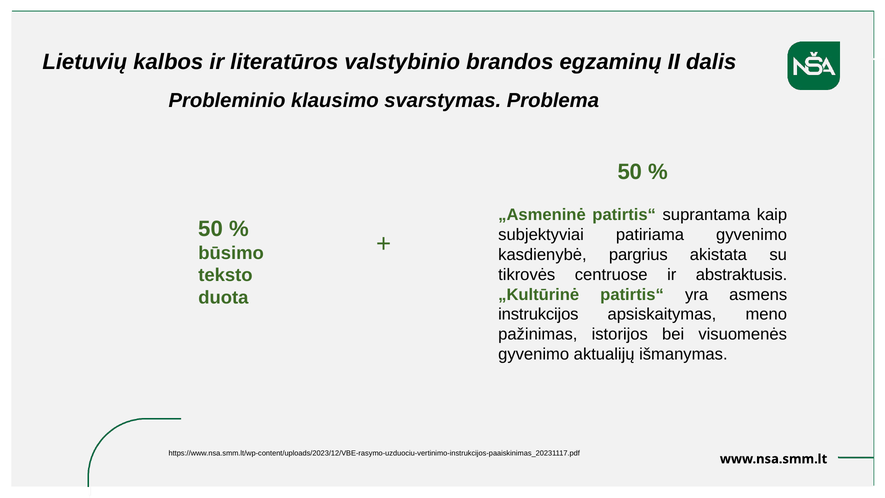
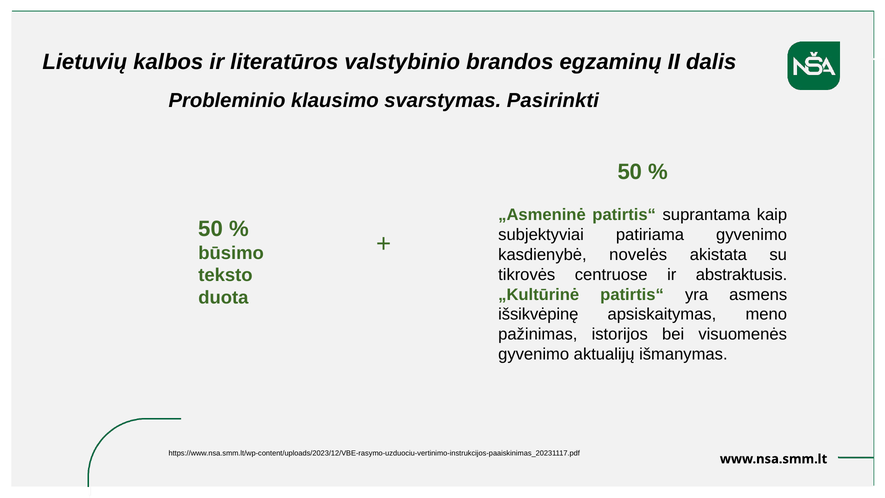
Problema: Problema -> Pasirinkti (553, 100)
pargrius: pargrius -> novelės (638, 255)
instrukcijos: instrukcijos -> išsikvėpinę (538, 314)
